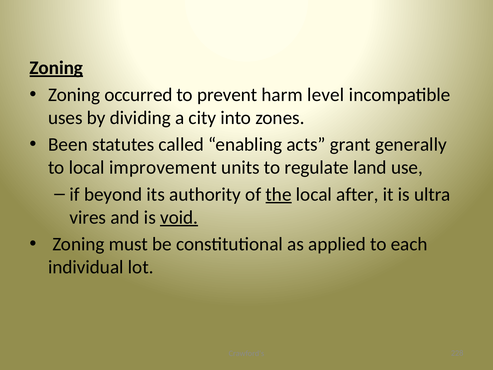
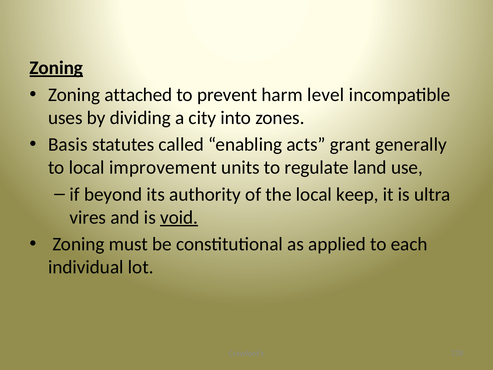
occurred: occurred -> attached (138, 95)
Been: Been -> Basis (68, 144)
the underline: present -> none (279, 194)
after: after -> keep (357, 194)
